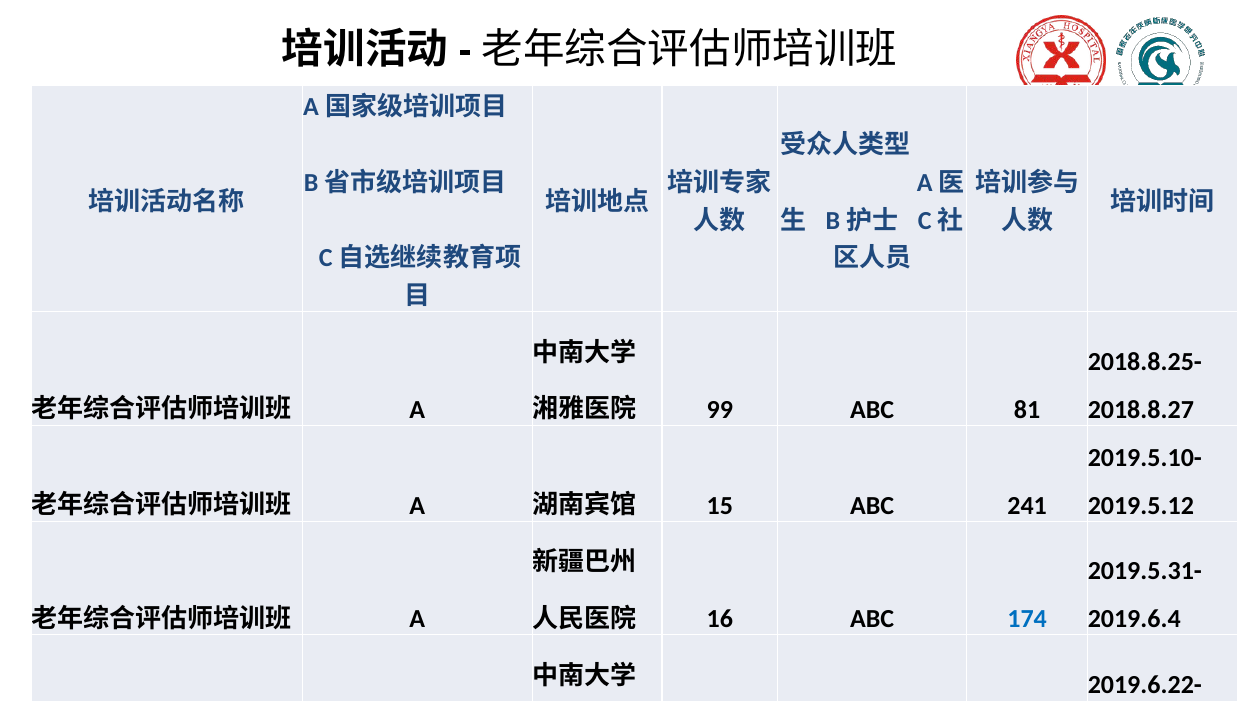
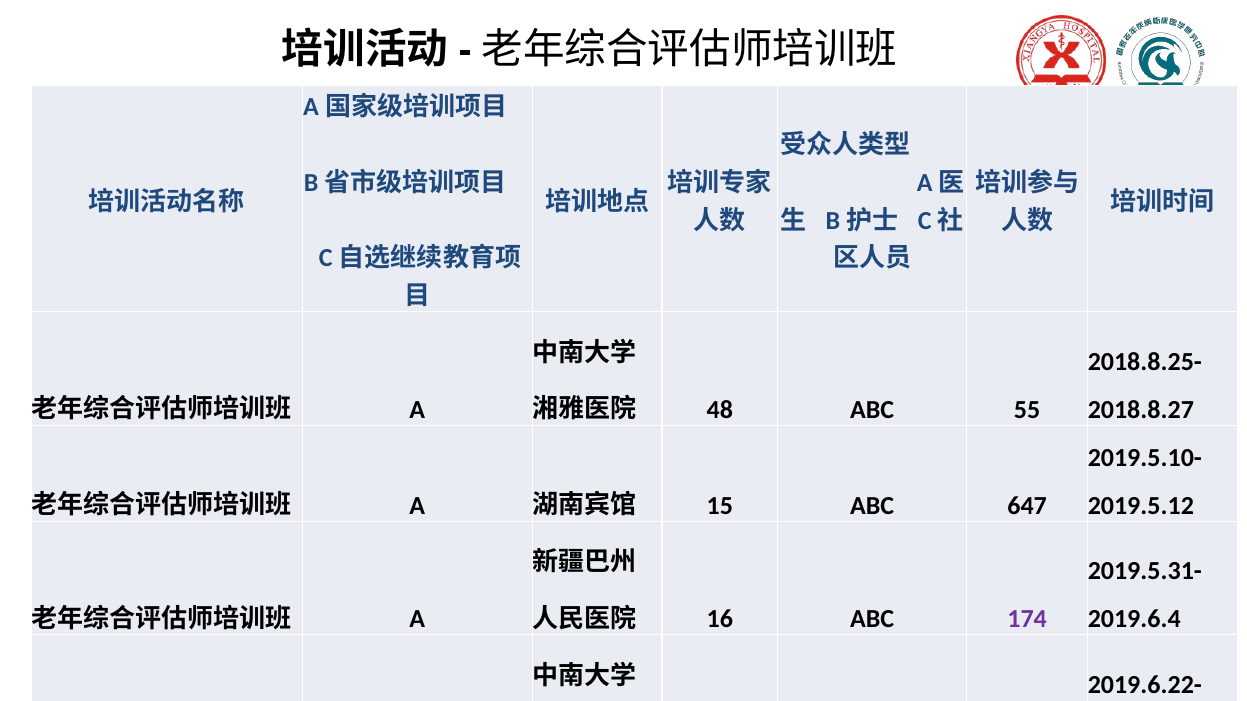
99: 99 -> 48 (720, 410)
81: 81 -> 55 (1027, 410)
241: 241 -> 647 (1027, 506)
174 colour: blue -> purple (1027, 619)
